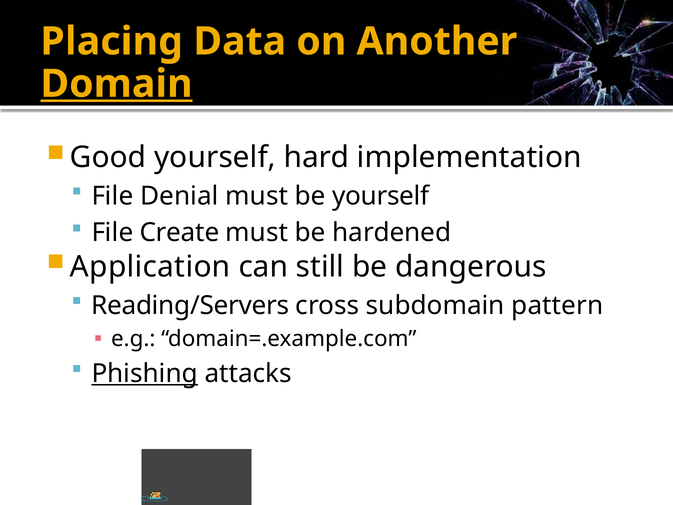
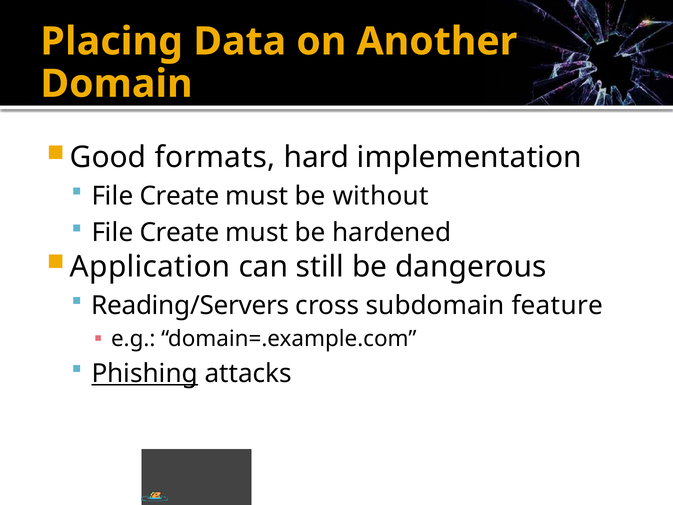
Domain underline: present -> none (117, 84)
Good yourself: yourself -> formats (215, 157)
Denial: Denial -> Create (179, 196)
be yourself: yourself -> without (381, 196)
pattern: pattern -> feature (557, 305)
